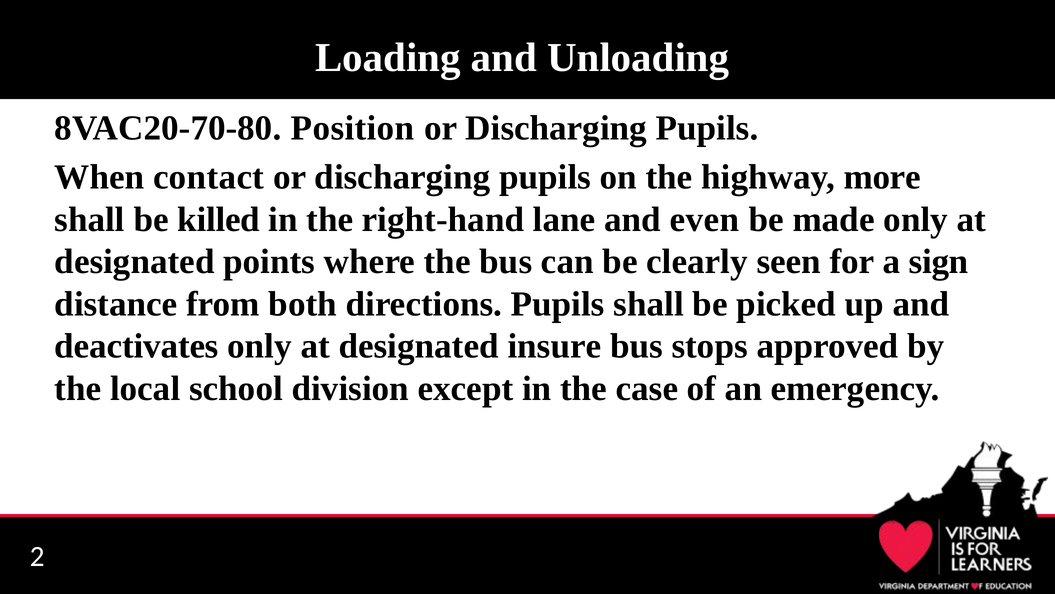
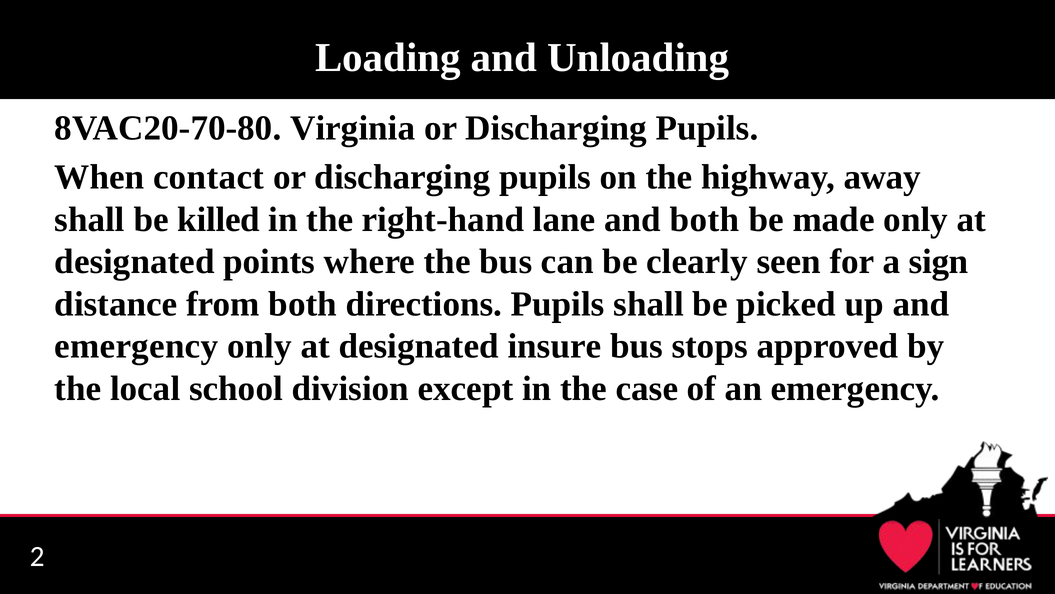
Position: Position -> Virginia (353, 128)
more: more -> away (882, 177)
and even: even -> both (705, 219)
deactivates: deactivates -> emergency (136, 346)
